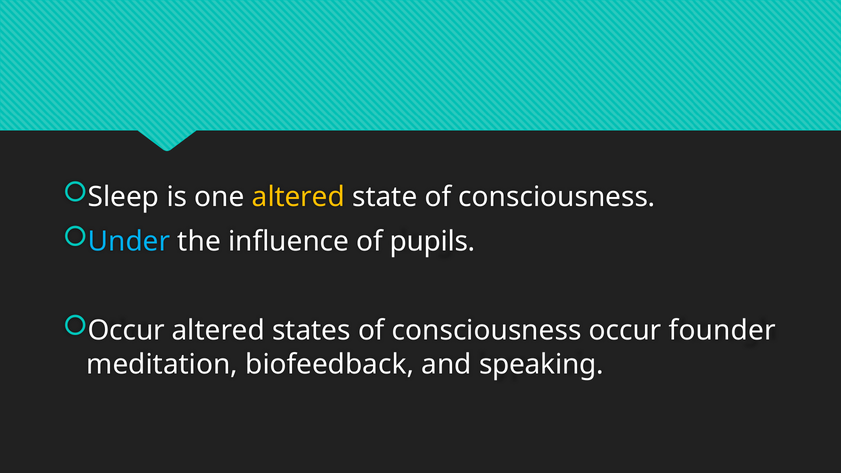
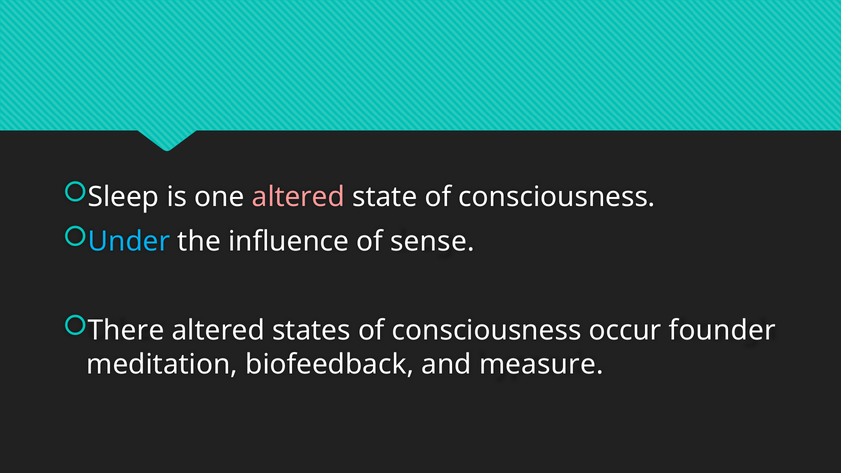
altered colour: yellow -> pink (298, 197)
pupils: pupils -> sense (432, 242)
Occur: Occur -> There (126, 331)
speaking: speaking -> measure (541, 364)
